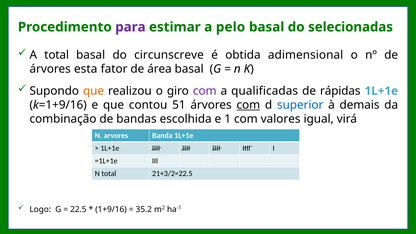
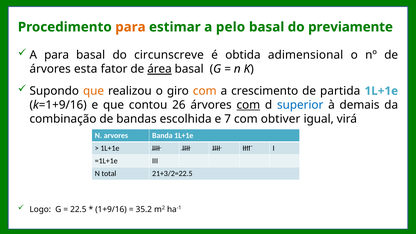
para colour: purple -> orange (130, 27)
selecionadas: selecionadas -> previamente (351, 27)
A total: total -> para (57, 55)
área underline: none -> present (159, 69)
com colour: purple -> orange (205, 91)
qualificadas: qualificadas -> crescimento (265, 91)
rápidas: rápidas -> partida (340, 91)
51: 51 -> 26 (179, 105)
1: 1 -> 7 (228, 119)
valores: valores -> obtiver (281, 119)
